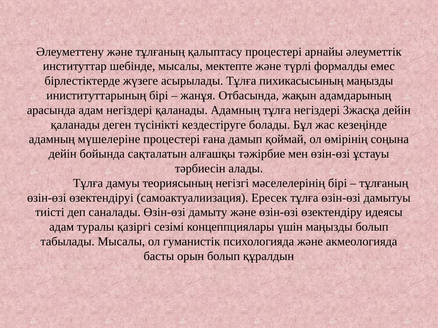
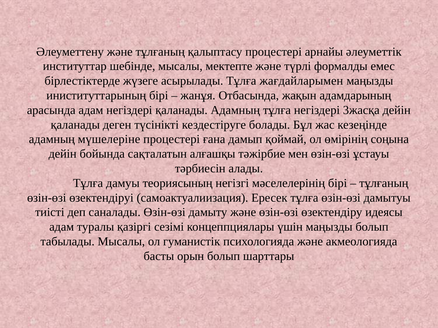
пихикасысының: пихикасысының -> жағдайларымен (301, 81)
құралдын: құралдын -> шарттары (269, 256)
